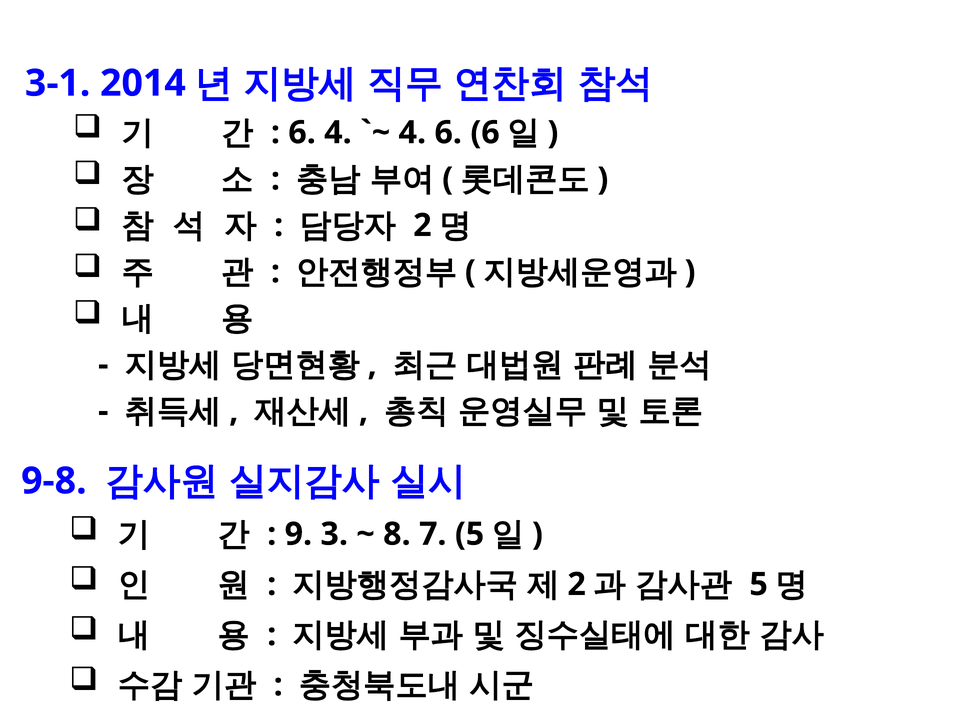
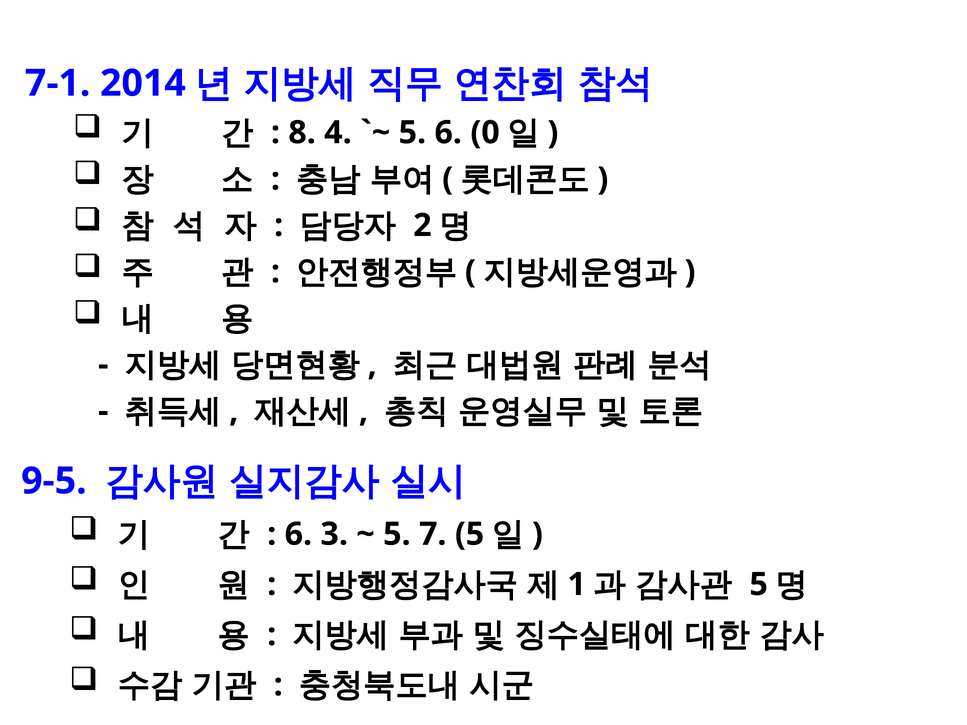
3-1: 3-1 -> 7-1 (58, 83)
6: 6 -> 8 (302, 133)
4: 4 -> 5 (412, 133)
6 6: 6 -> 0 (485, 133)
9-8: 9-8 -> 9-5 (54, 481)
9: 9 -> 6 (298, 534)
8: 8 -> 5 (397, 534)
2: 2 -> 1 (577, 585)
